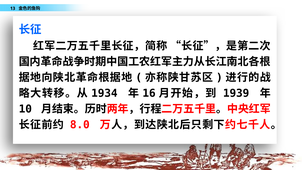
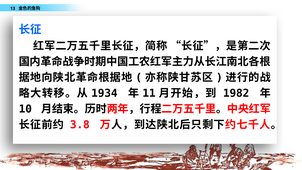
16: 16 -> 11 (149, 93)
1939: 1939 -> 1982 (236, 93)
8.0: 8.0 -> 3.8 (80, 125)
